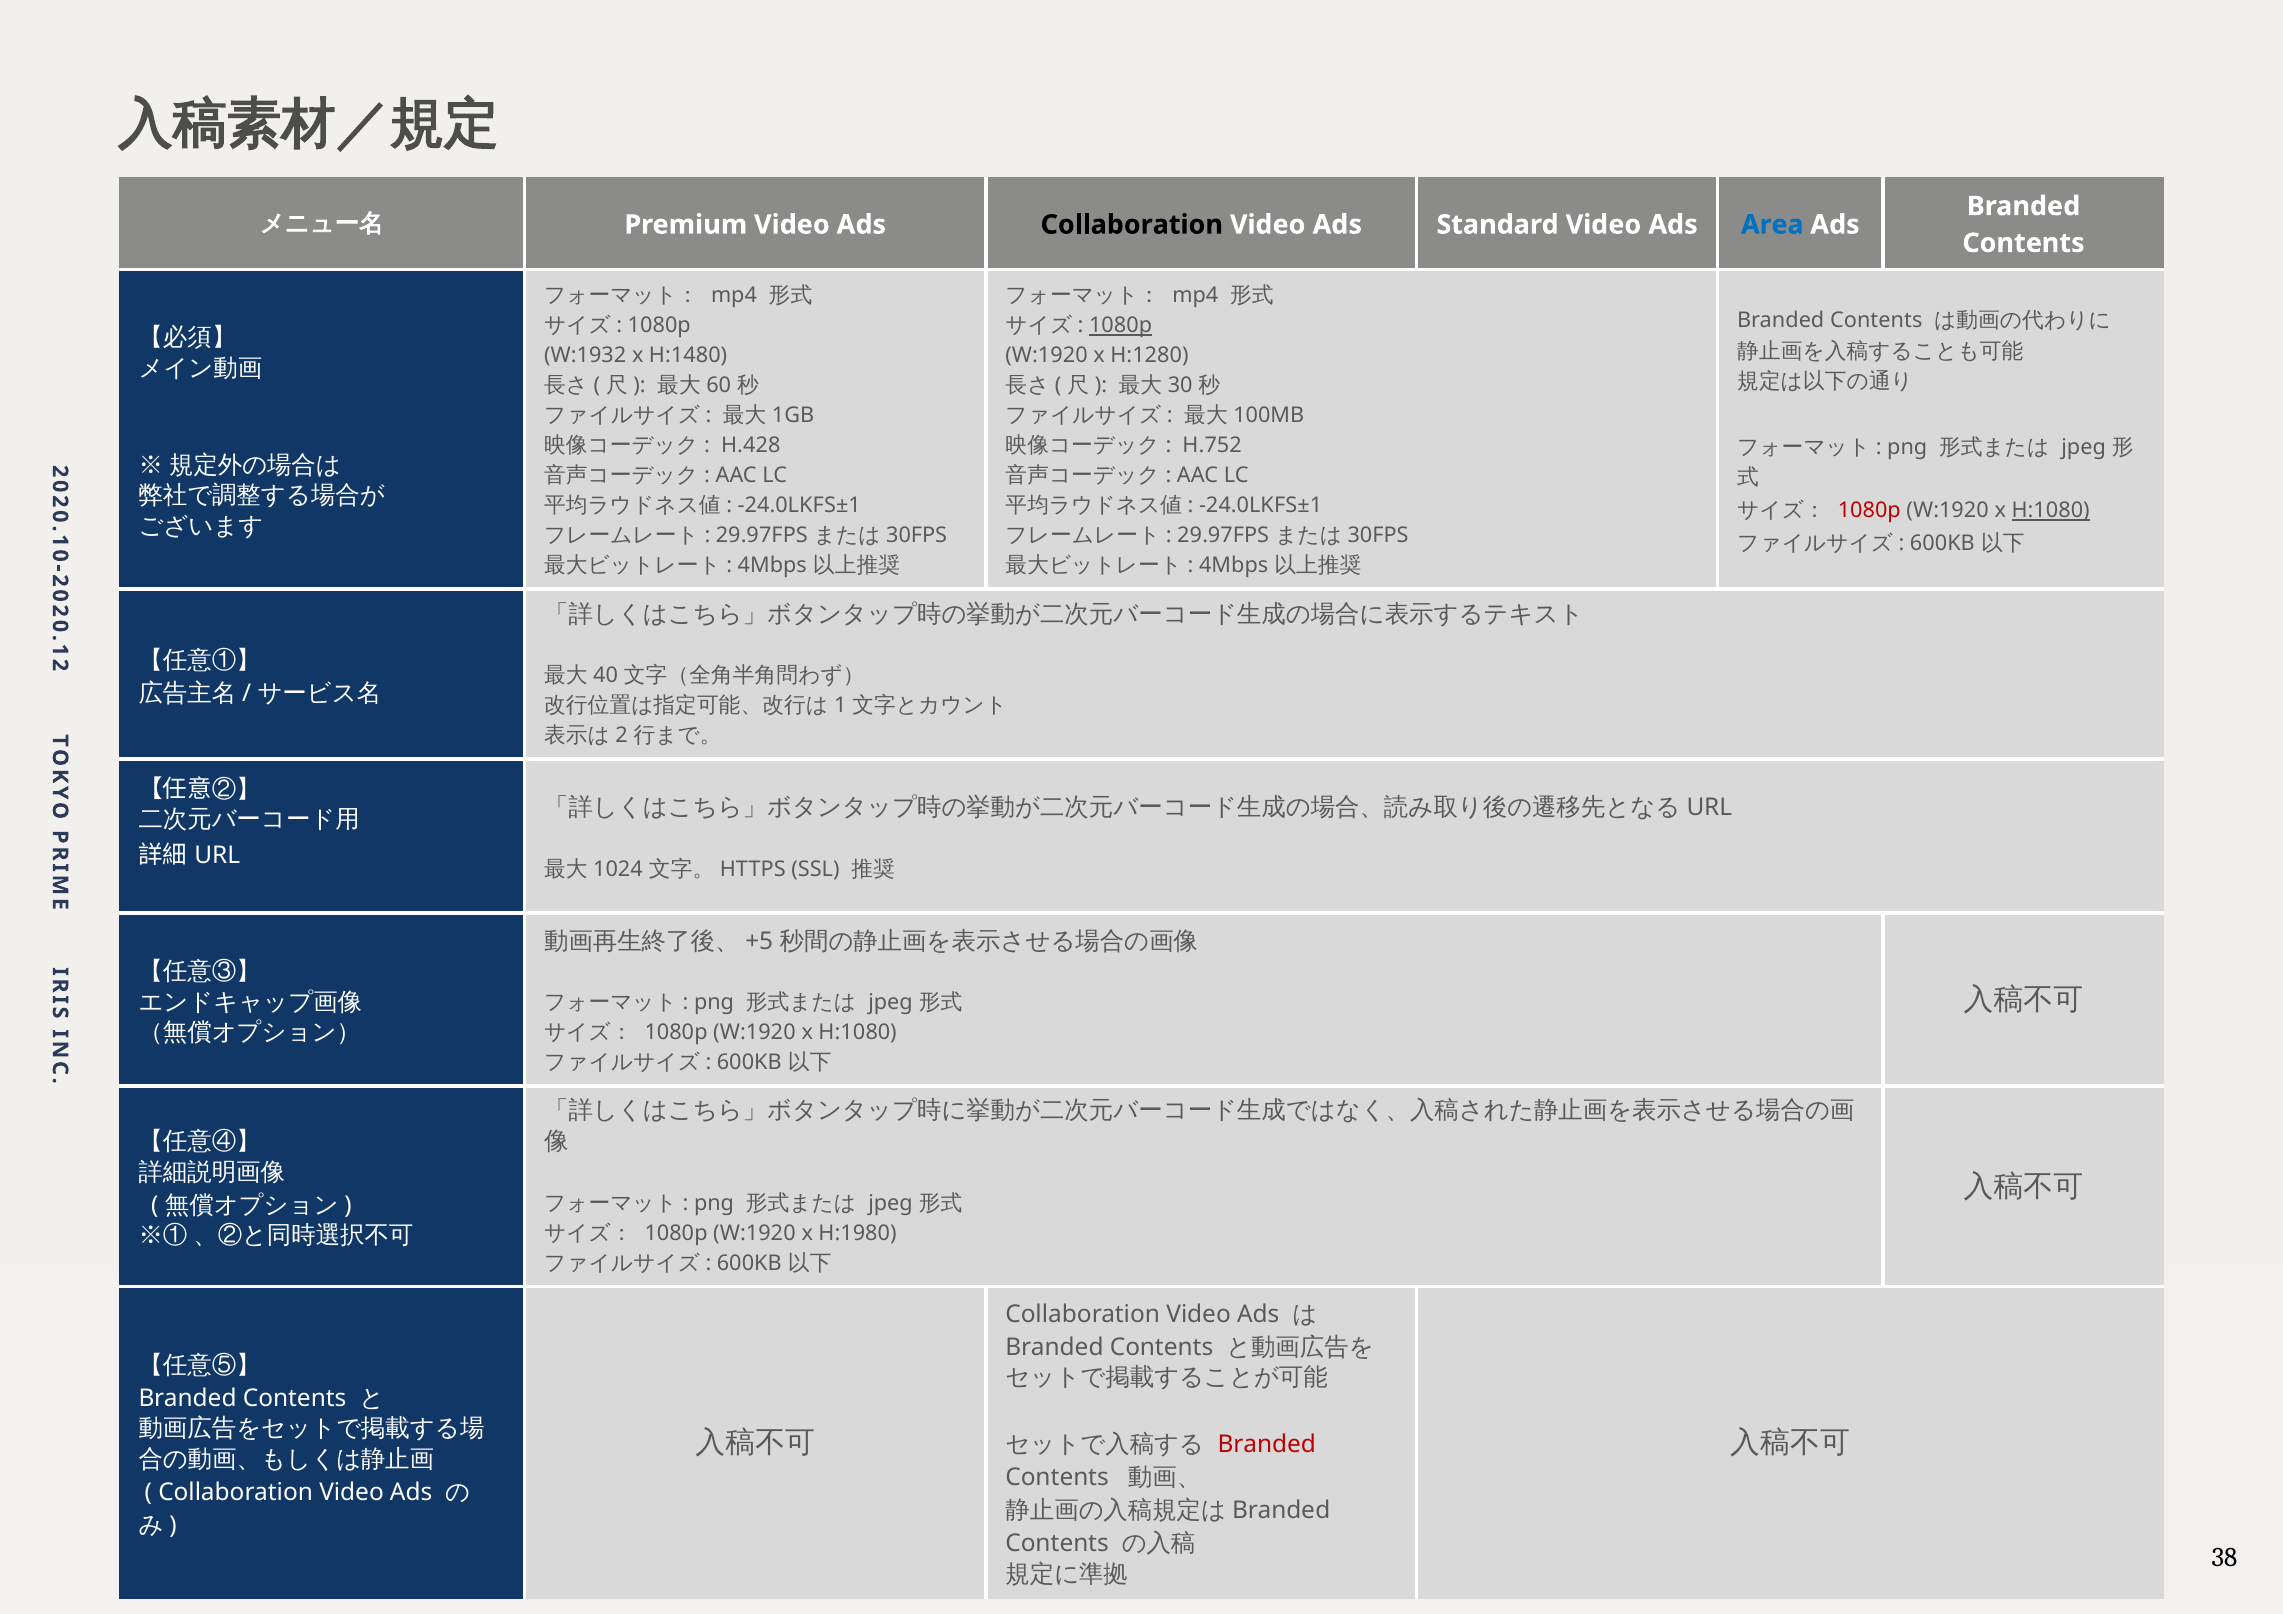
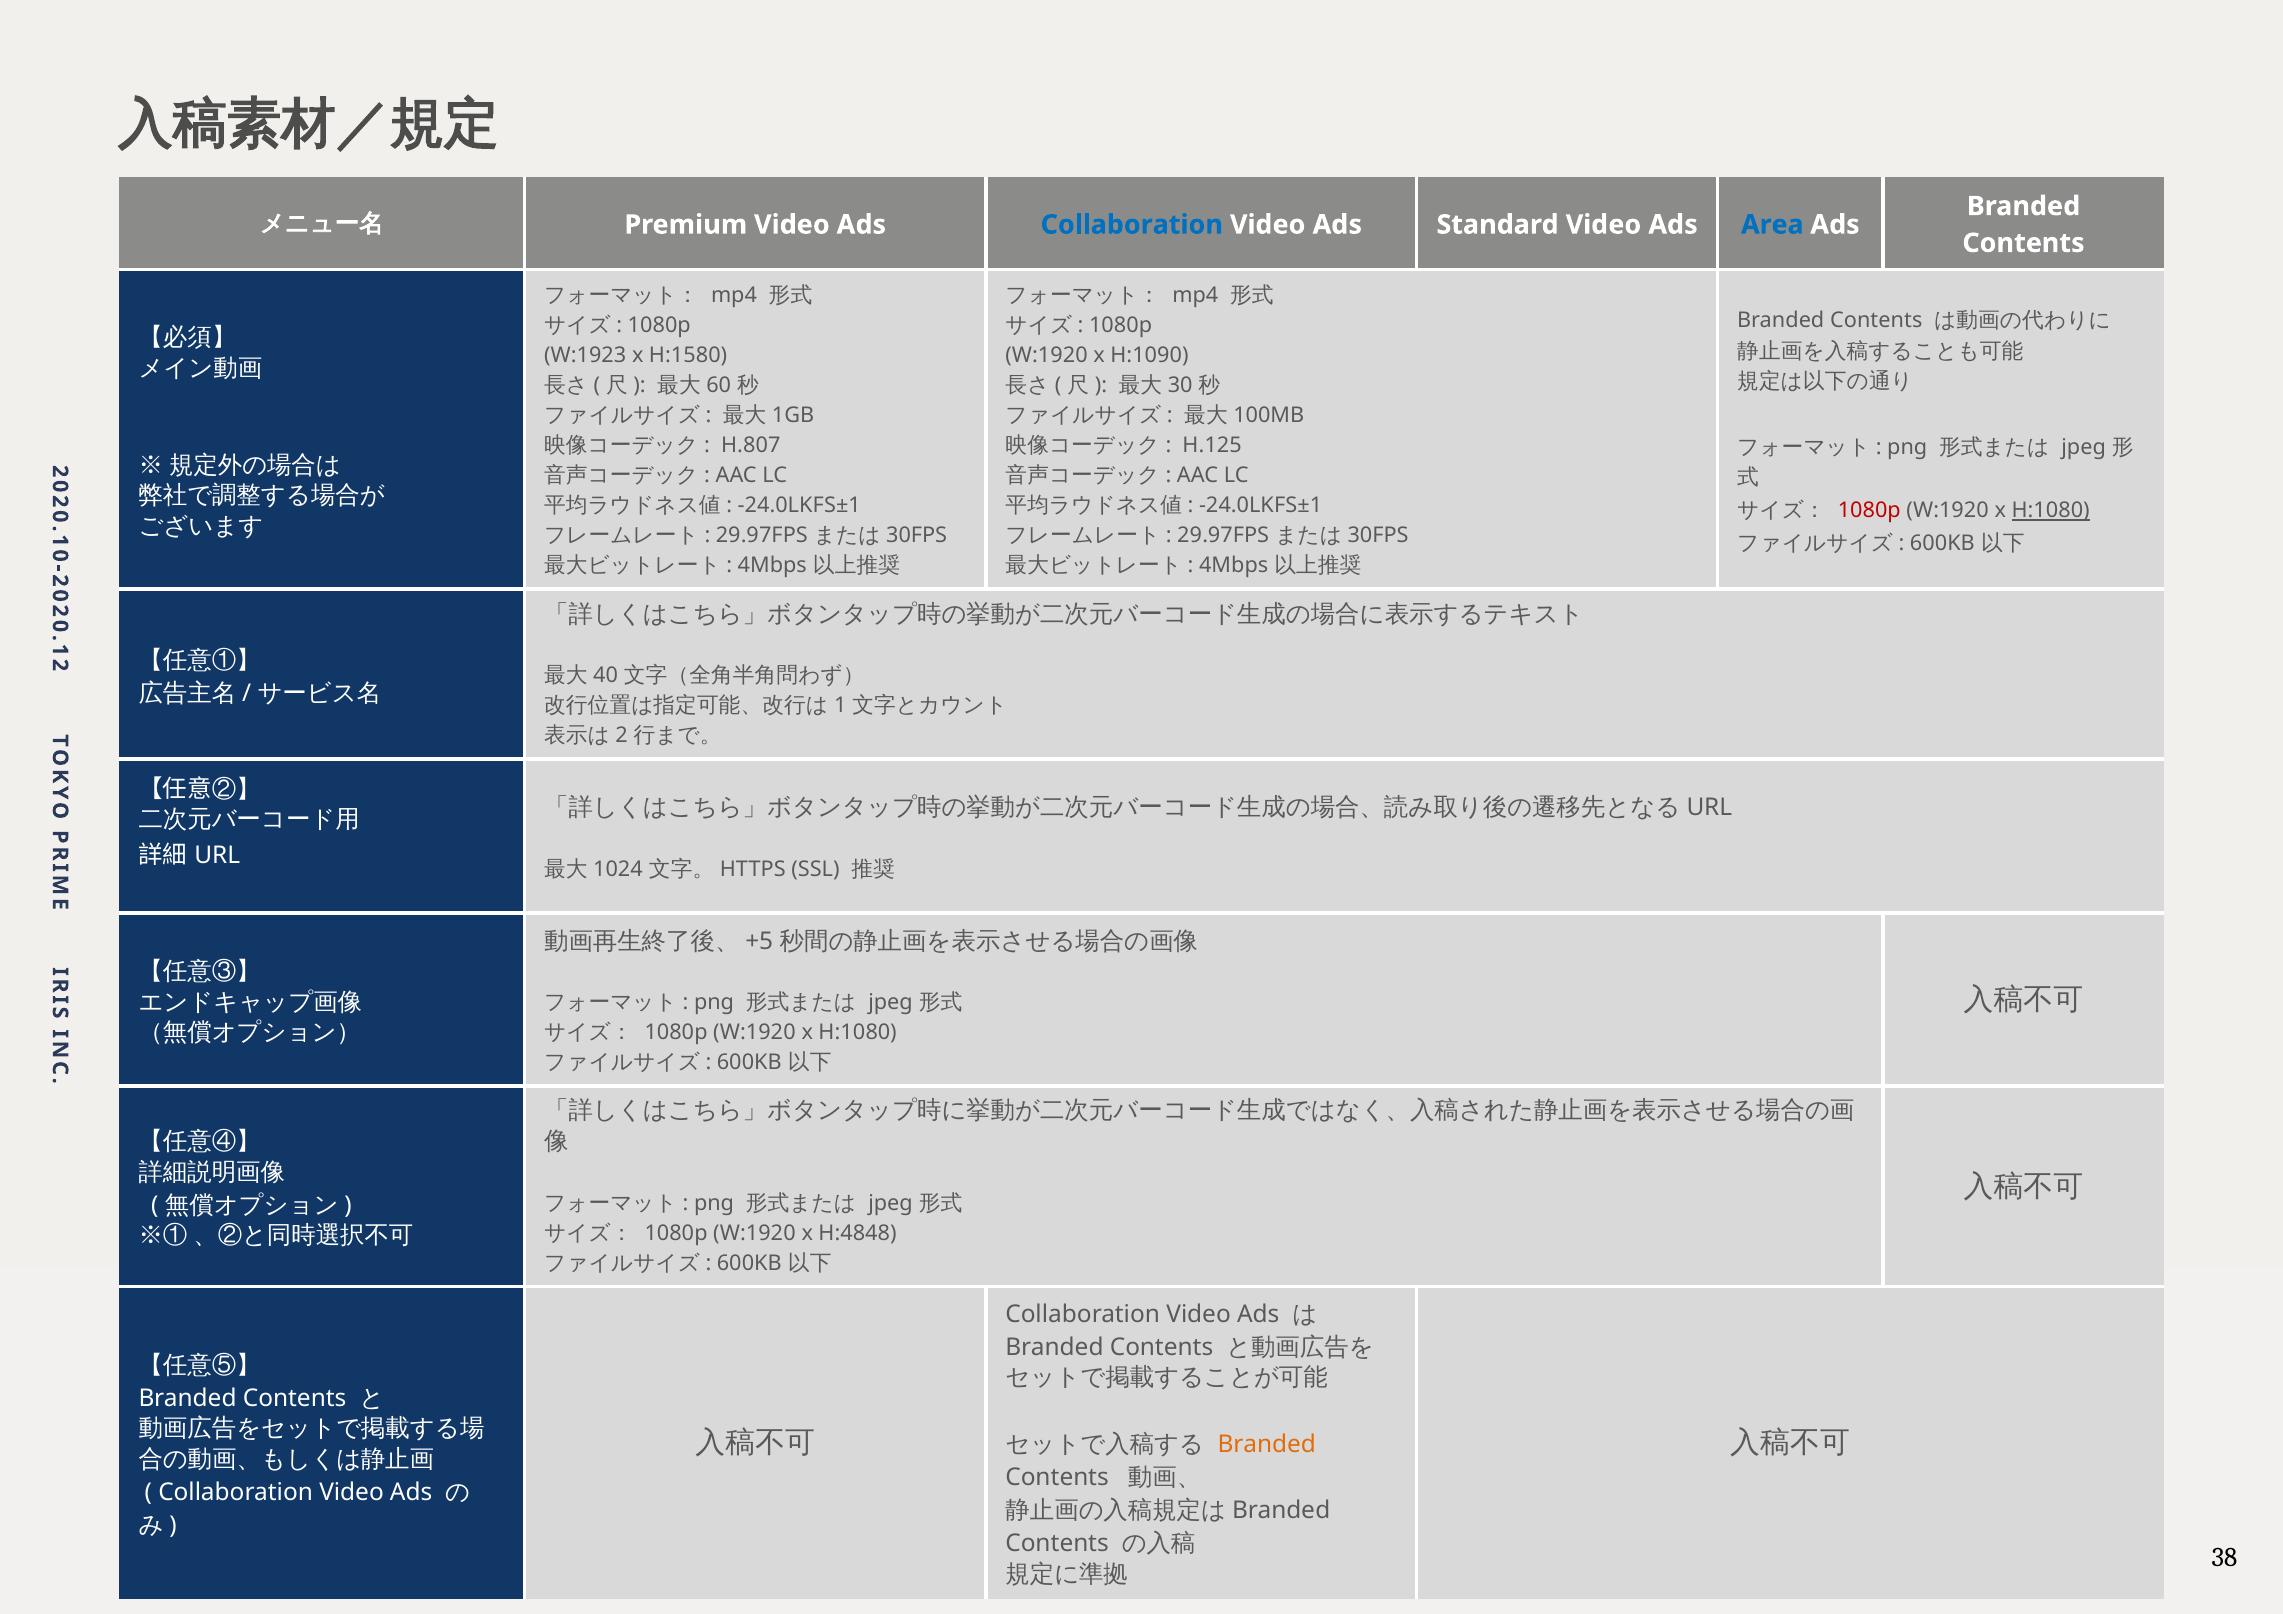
Collaboration colour: black -> blue (1132, 225)
1080p underline: present -> none (1121, 326)
W:1932: W:1932 -> W:1923 (585, 356)
H:1480: H:1480 -> H:1580 (688, 356)
H:1280: H:1280 -> H:1090 (1149, 356)
H.428: H.428 -> H.807 (751, 446)
H.752: H.752 -> H.125 (1212, 446)
H:1980: H:1980 -> H:4848 (858, 1233)
Branded colour: red -> orange (1267, 1444)
